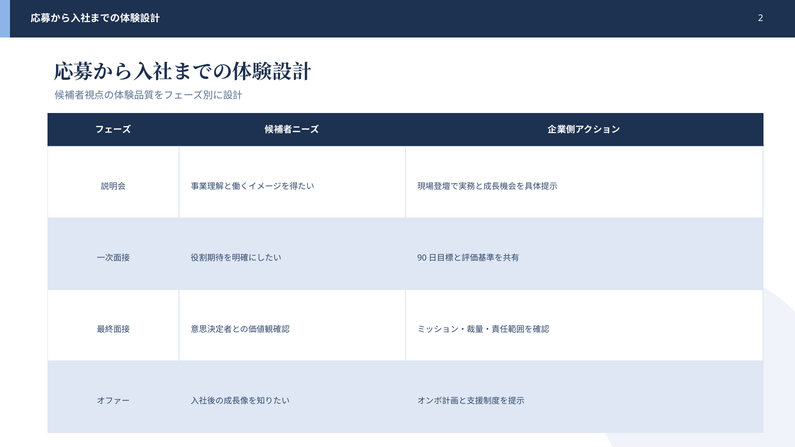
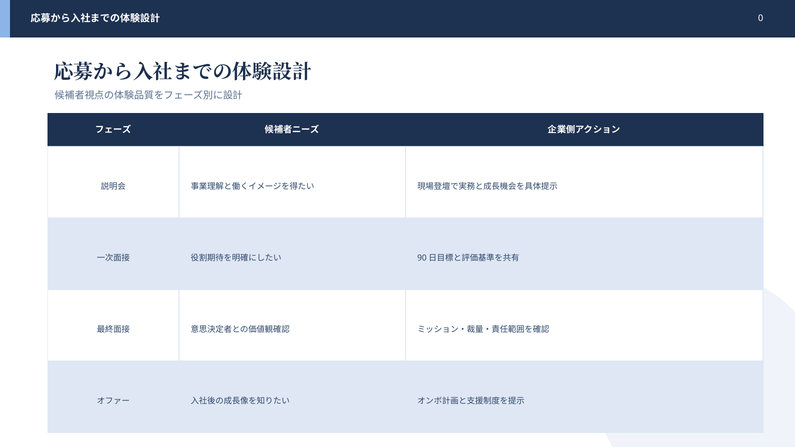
2: 2 -> 0 (761, 18)
